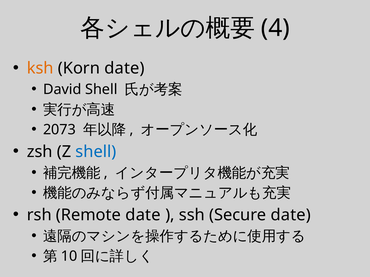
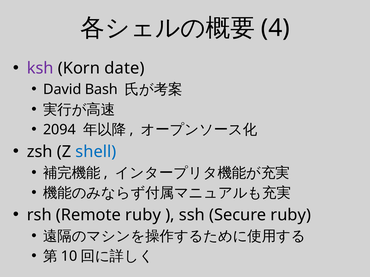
ksh colour: orange -> purple (40, 68)
David Shell: Shell -> Bash (101, 90)
2073: 2073 -> 2094 (59, 130)
Remote date: date -> ruby (143, 215)
Secure date: date -> ruby (291, 215)
